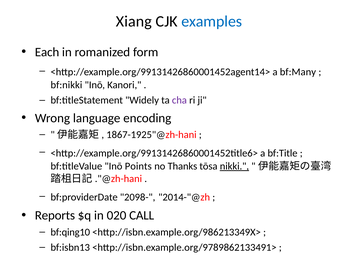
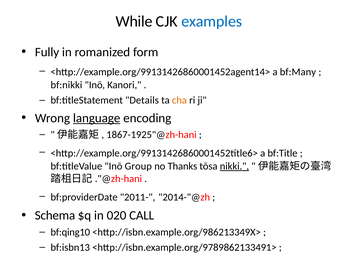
Xiang: Xiang -> While (134, 21)
Each: Each -> Fully (47, 52)
Widely: Widely -> Details (142, 100)
cha colour: purple -> orange (179, 100)
language underline: none -> present (97, 118)
Points: Points -> Group (138, 166)
2098-: 2098- -> 2011- (138, 198)
Reports: Reports -> Schema (55, 216)
